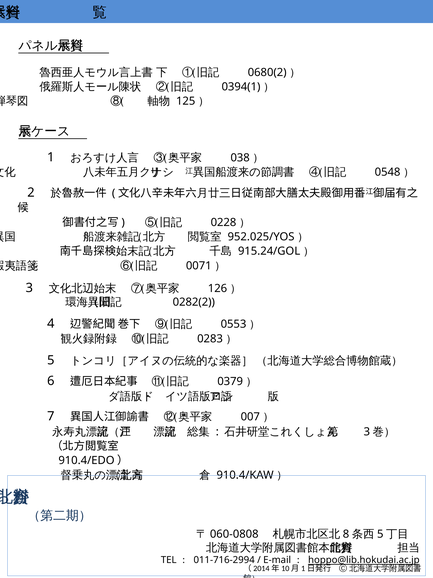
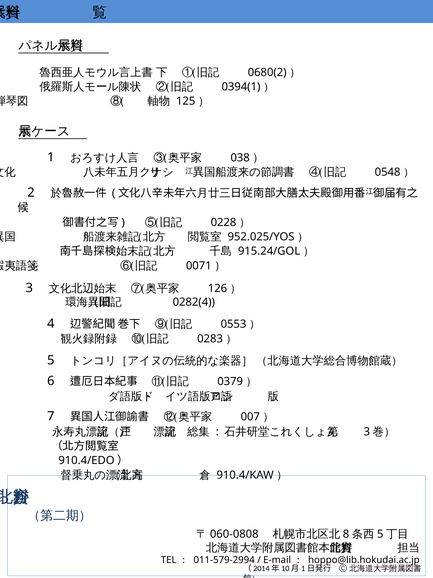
0282(2: 0282(2 -> 0282(4 (194, 302)
011-716-2994: 011-716-2994 -> 011-579-2994 (224, 559)
hoppo@lib.hokudai.ac.jp underline: present -> none (364, 559)
